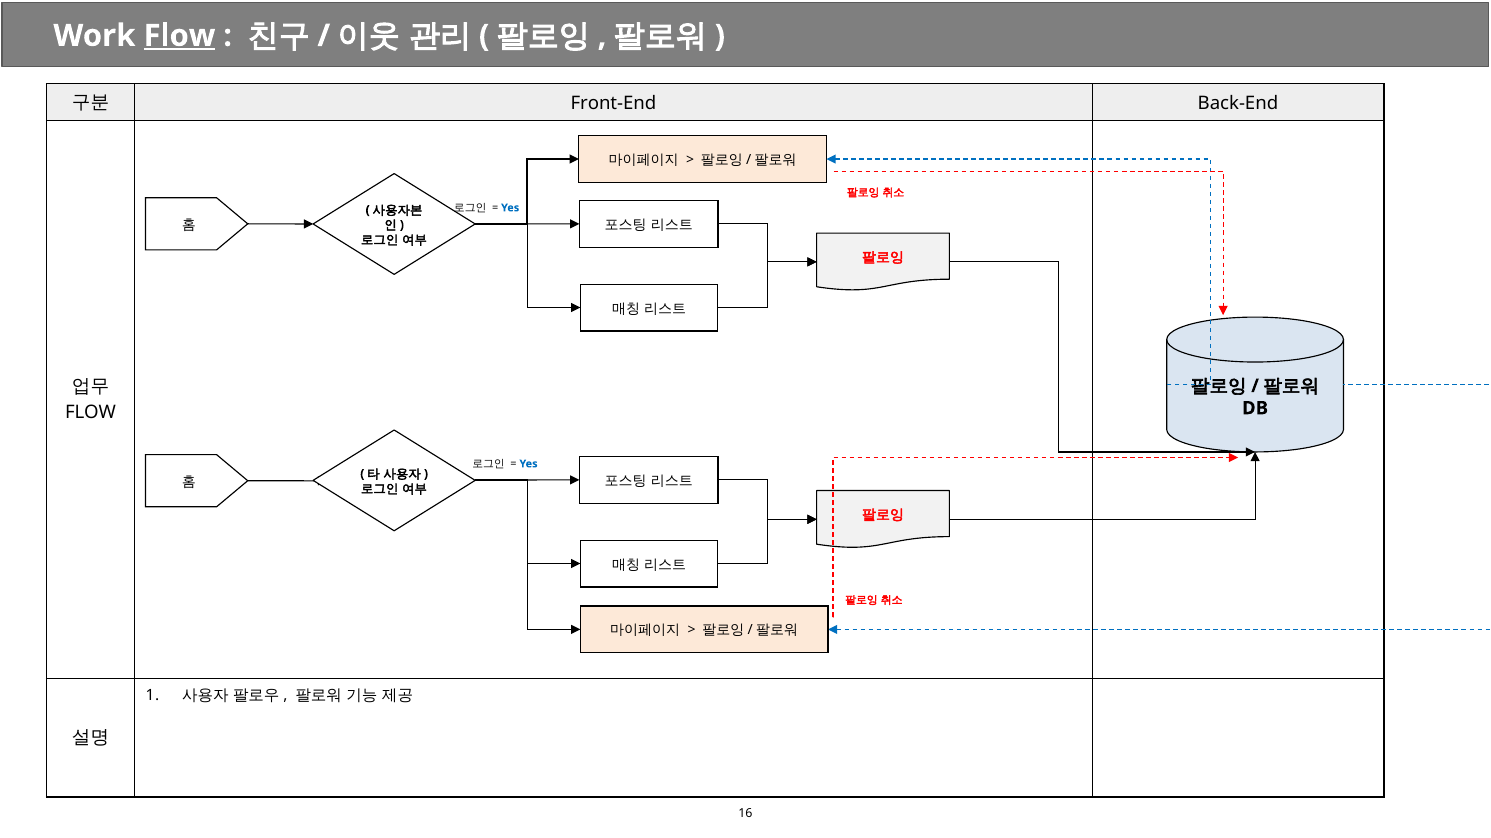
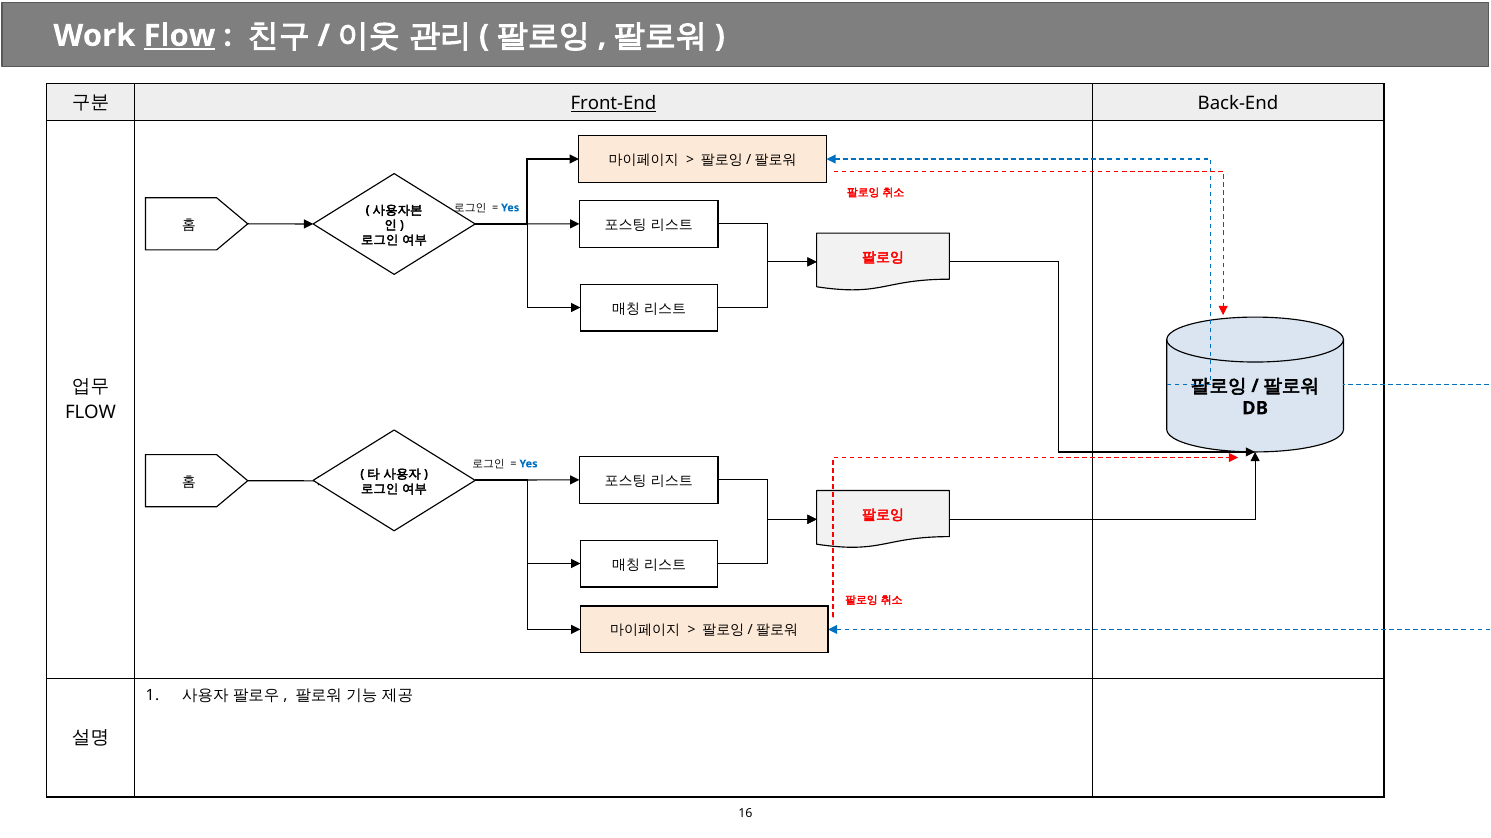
Front-End underline: none -> present (613, 103)
